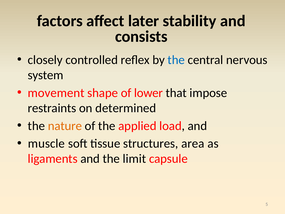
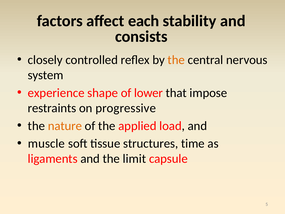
later: later -> each (144, 21)
the colour: blue -> orange (176, 60)
movement: movement -> experience (56, 93)
determined: determined -> progressive (126, 108)
area: area -> time (193, 143)
